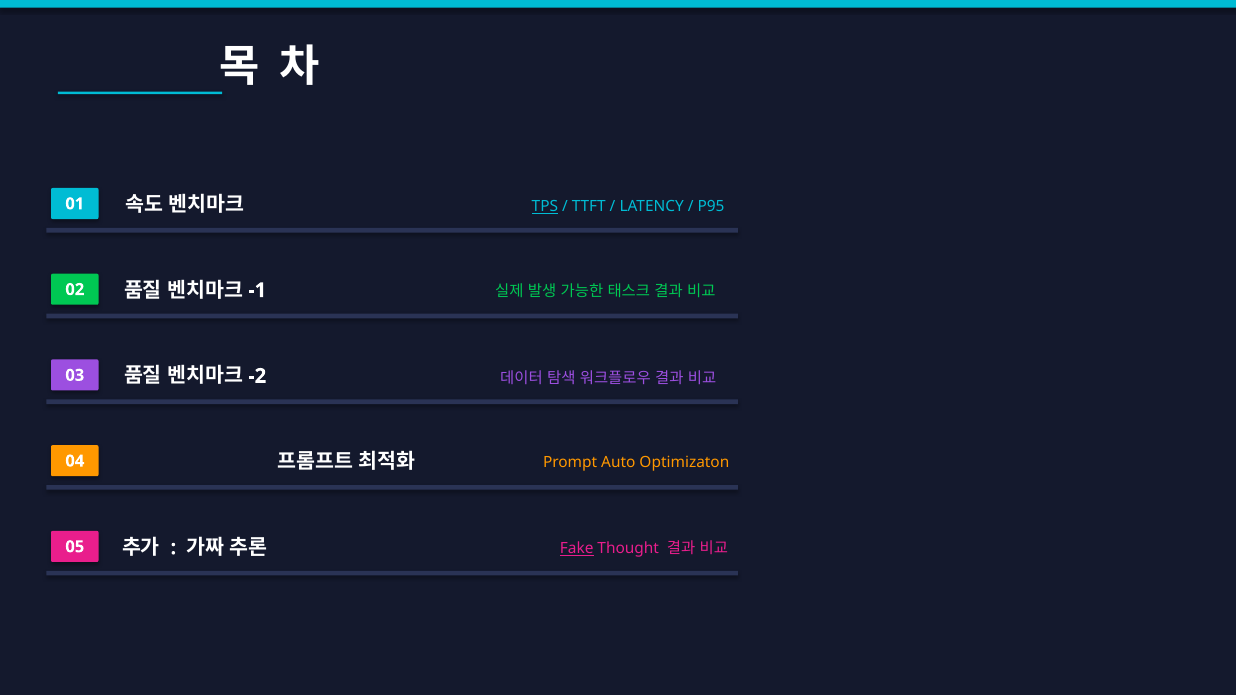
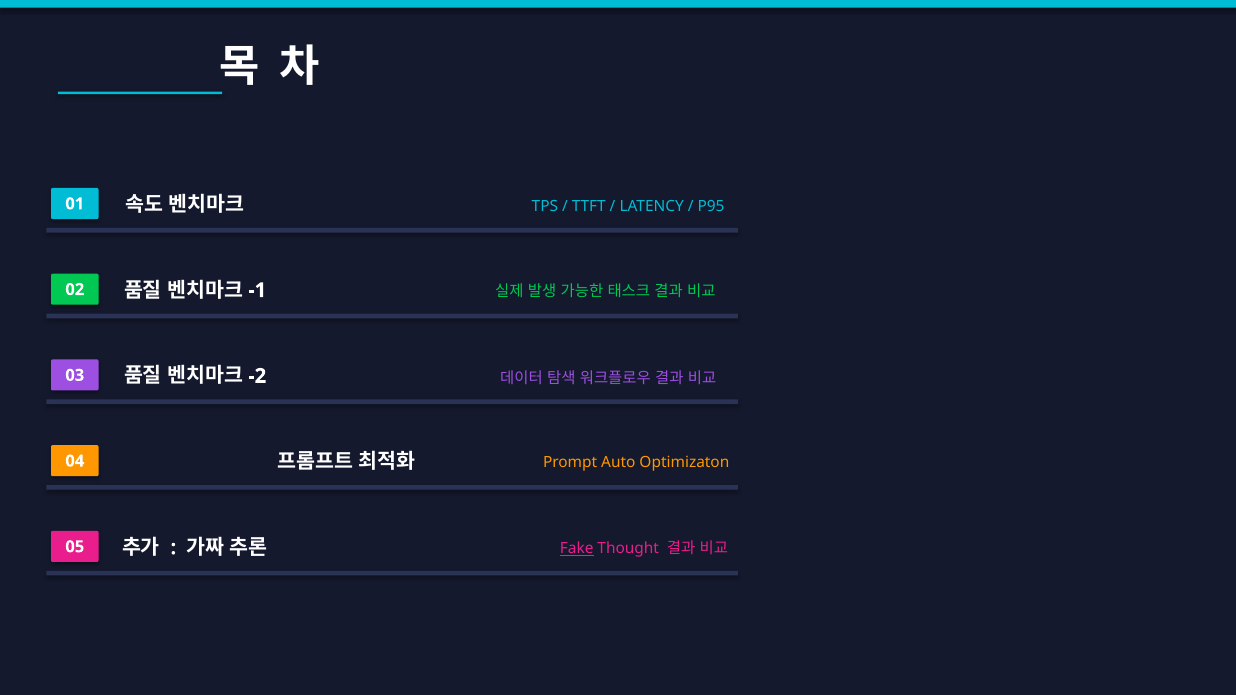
TPS underline: present -> none (545, 207)
